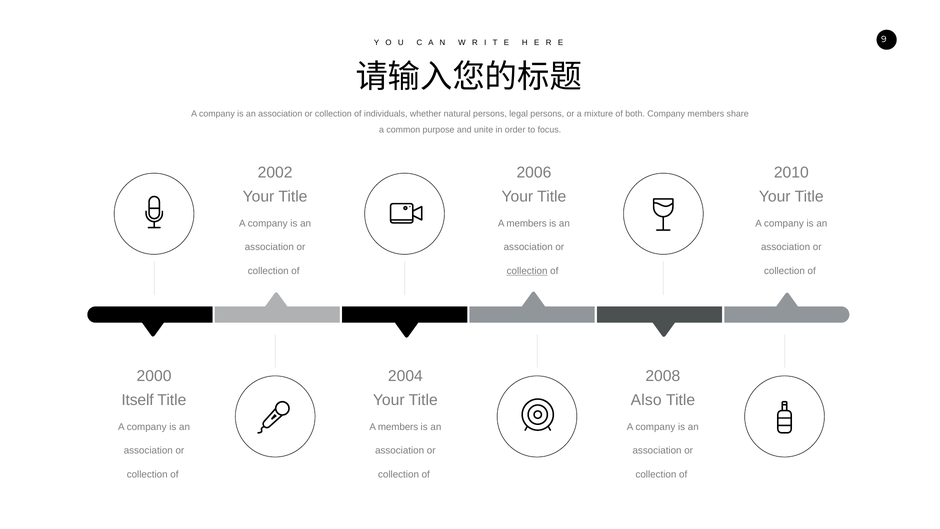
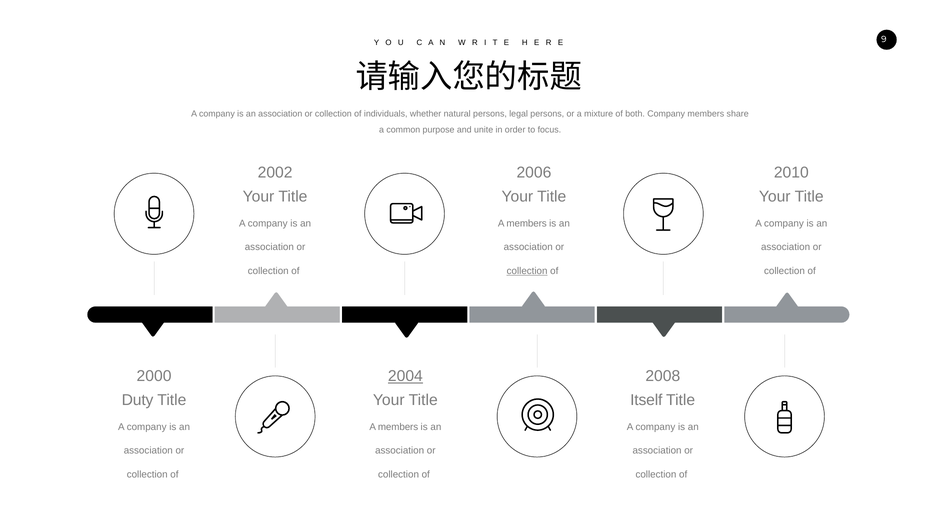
2004 underline: none -> present (405, 376)
Itself: Itself -> Duty (138, 400)
Also: Also -> Itself (646, 400)
